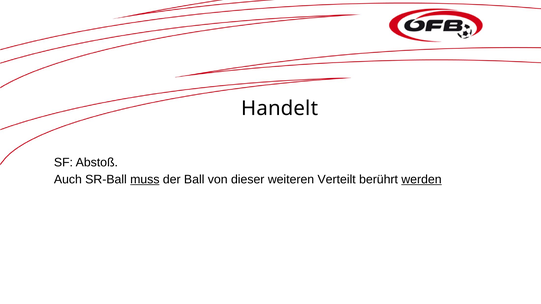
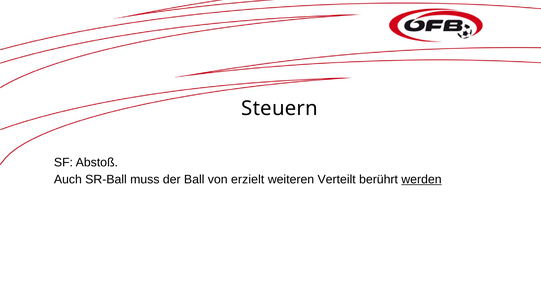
Handelt: Handelt -> Steuern (280, 108)
muss underline: present -> none (145, 180)
dieser: dieser -> erzielt (248, 180)
